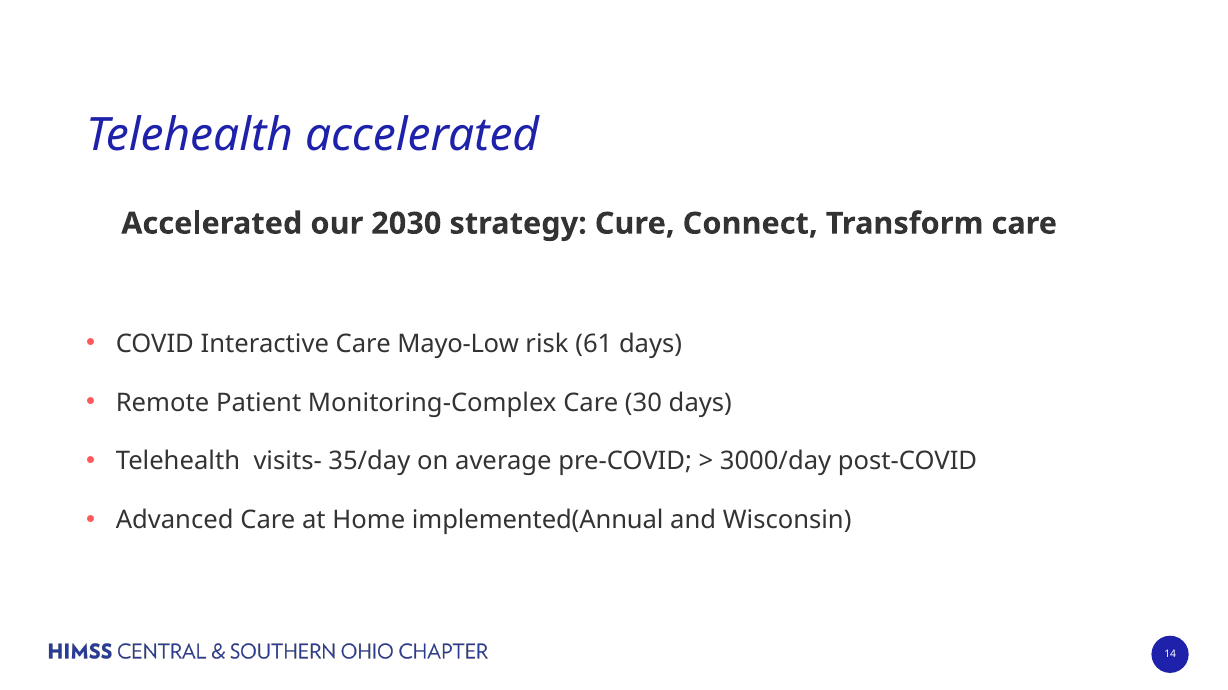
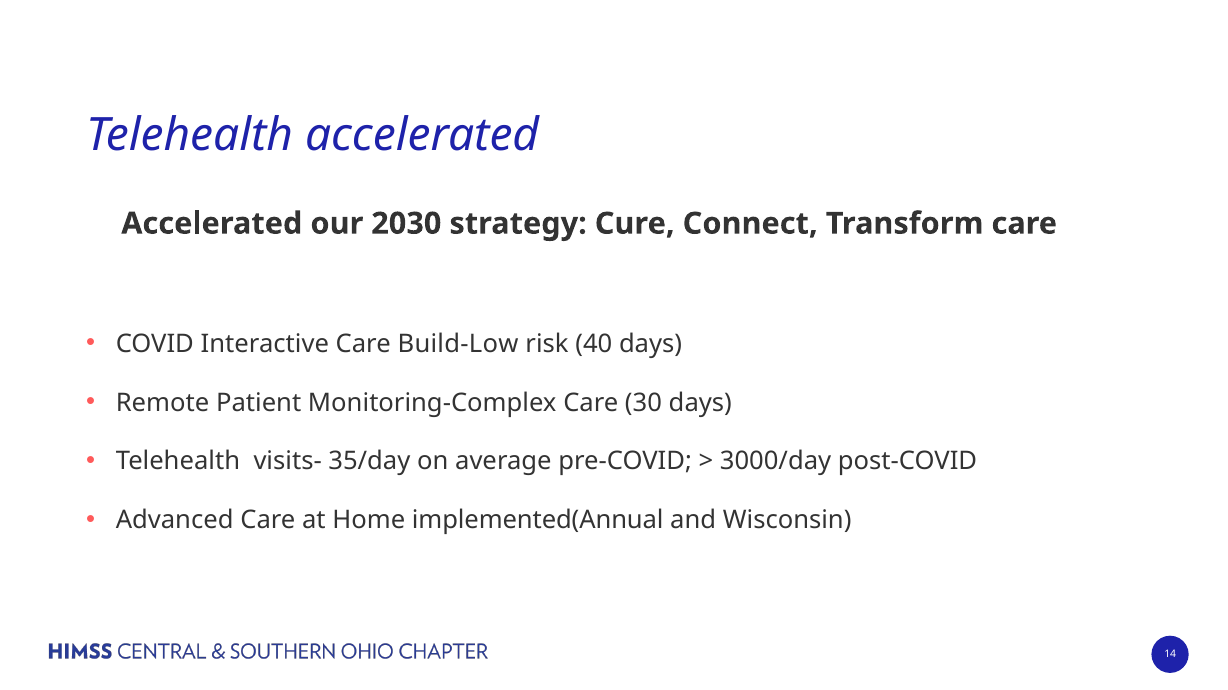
Mayo-Low: Mayo-Low -> Build-Low (458, 344)
61: 61 -> 40 (594, 344)
